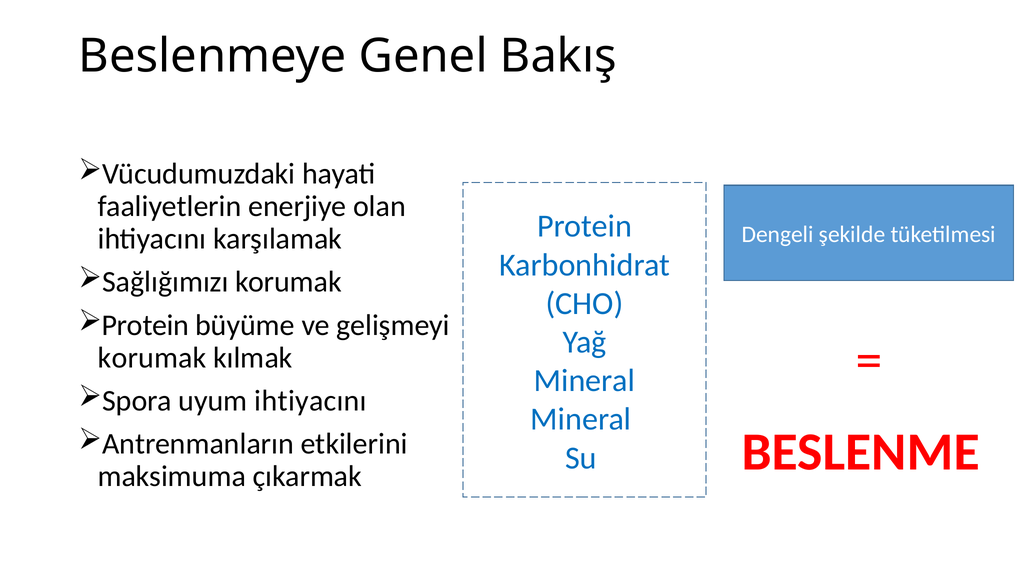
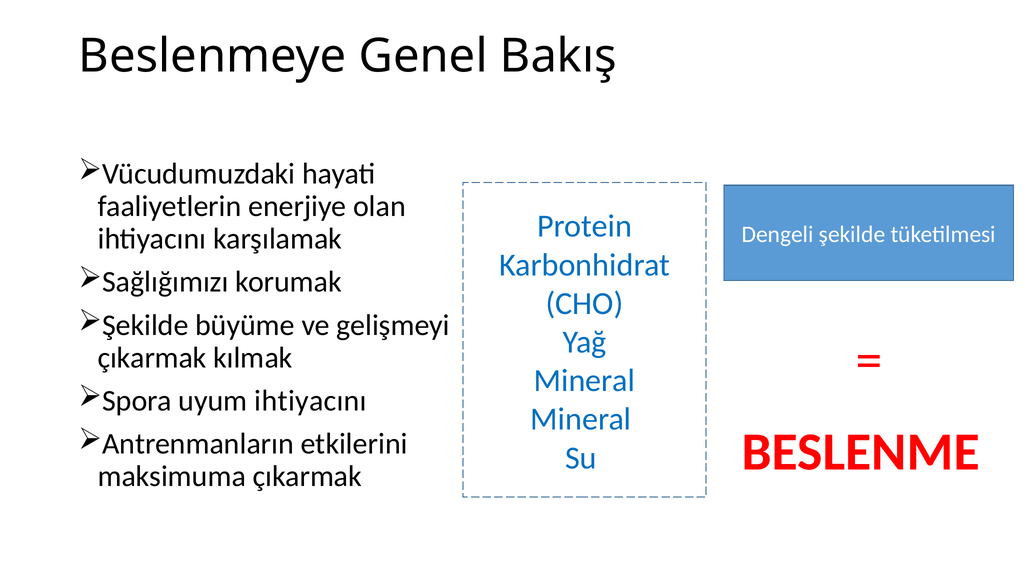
Protein: Protein -> Şekilde (145, 325)
korumak: korumak -> çıkarmak (152, 358)
